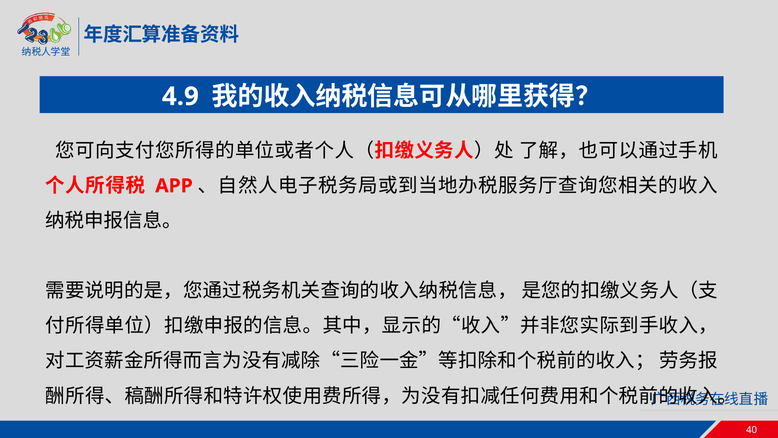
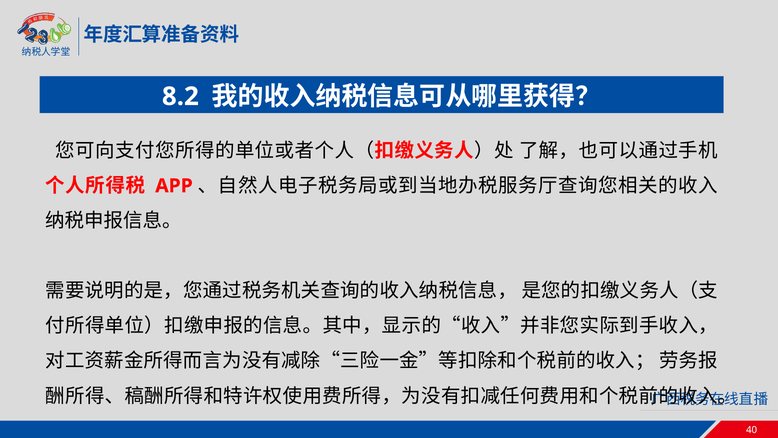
4.9: 4.9 -> 8.2 (180, 96)
